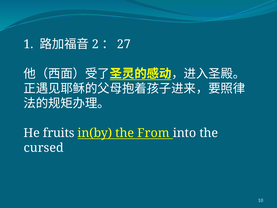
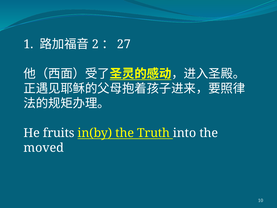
From: From -> Truth (154, 133)
cursed: cursed -> moved (44, 148)
